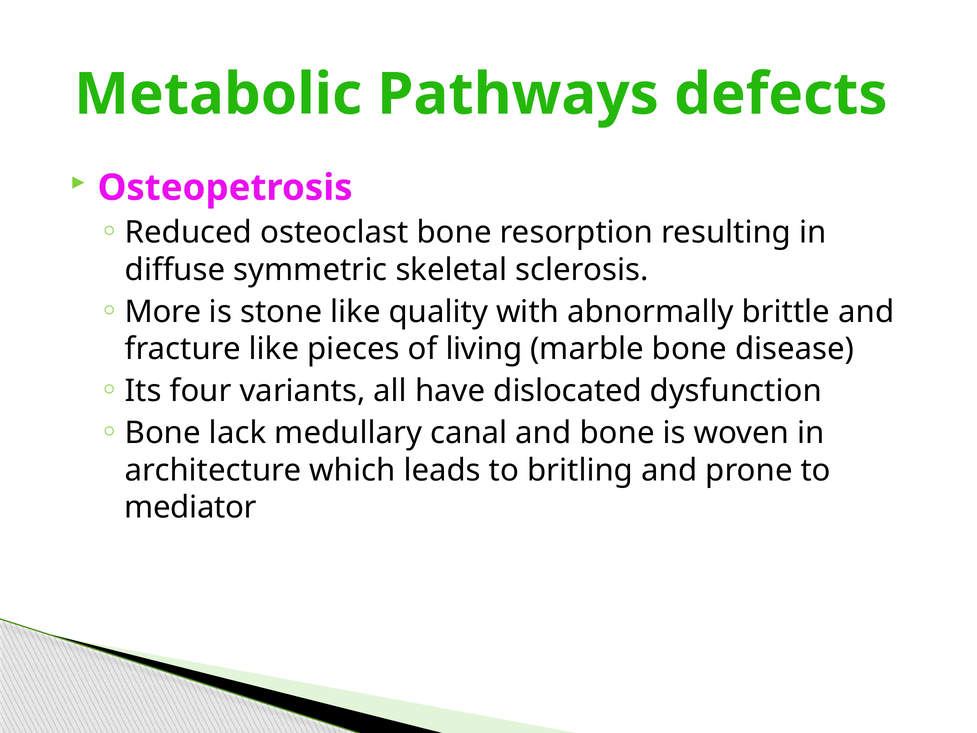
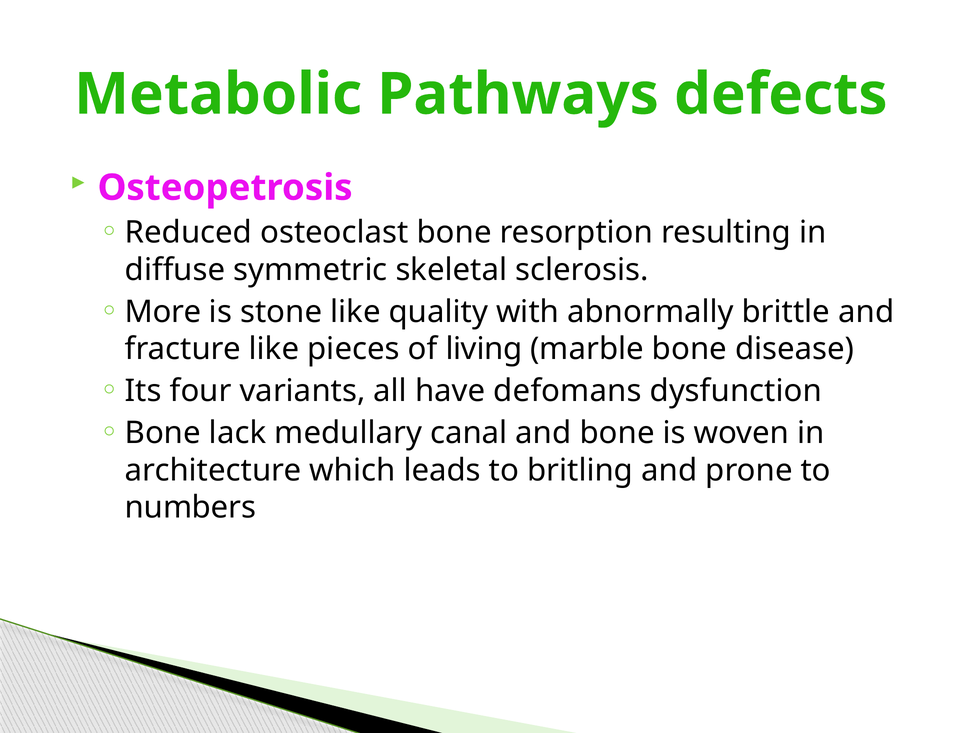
dislocated: dislocated -> defomans (568, 391)
mediator: mediator -> numbers (190, 508)
